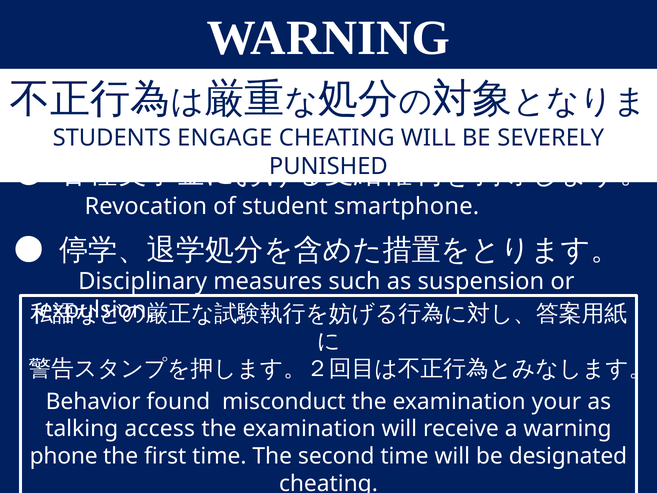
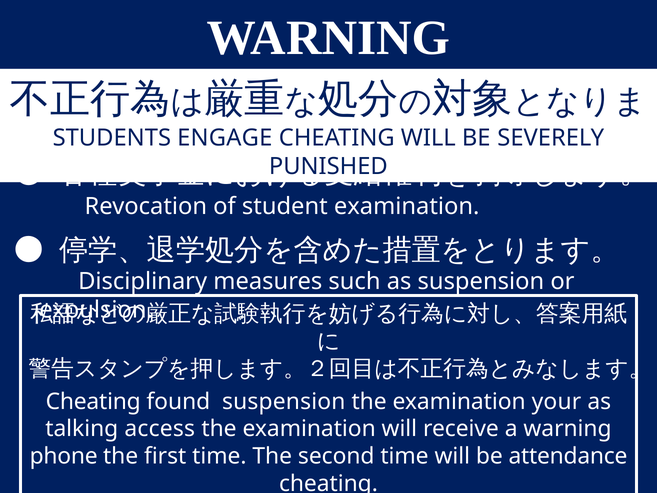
student smartphone: smartphone -> examination (407, 206)
Behavior: Behavior -> Cheating (93, 401)
found misconduct: misconduct -> suspension (284, 401)
designated: designated -> attendance (568, 456)
